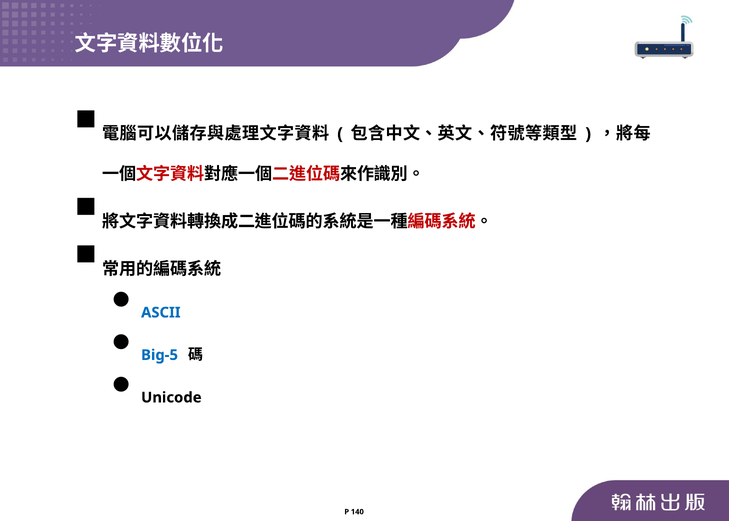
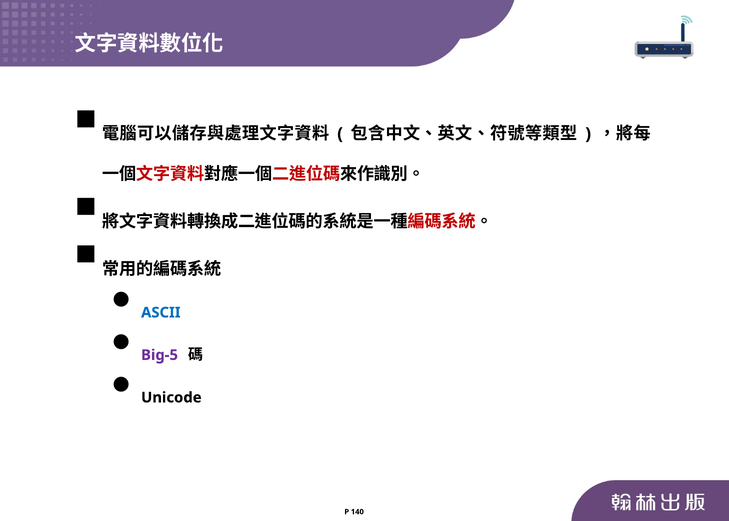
Big-5 colour: blue -> purple (160, 355)
